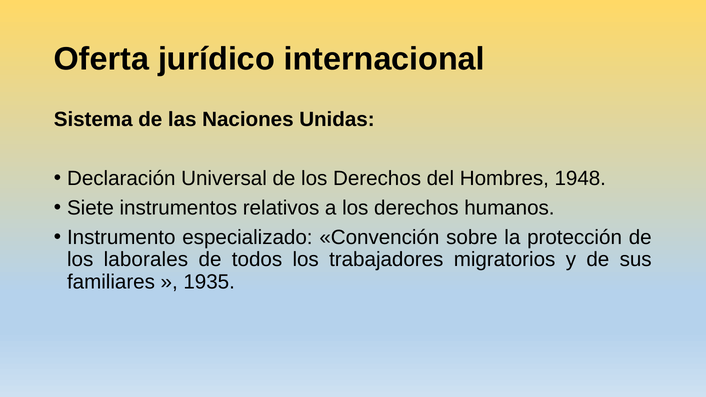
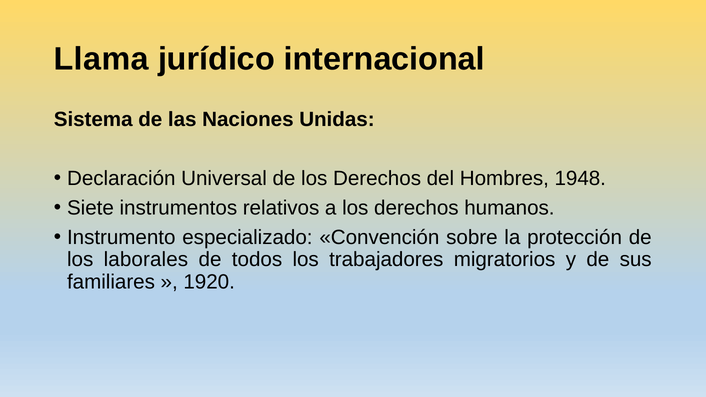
Oferta: Oferta -> Llama (101, 59)
1935: 1935 -> 1920 (209, 282)
